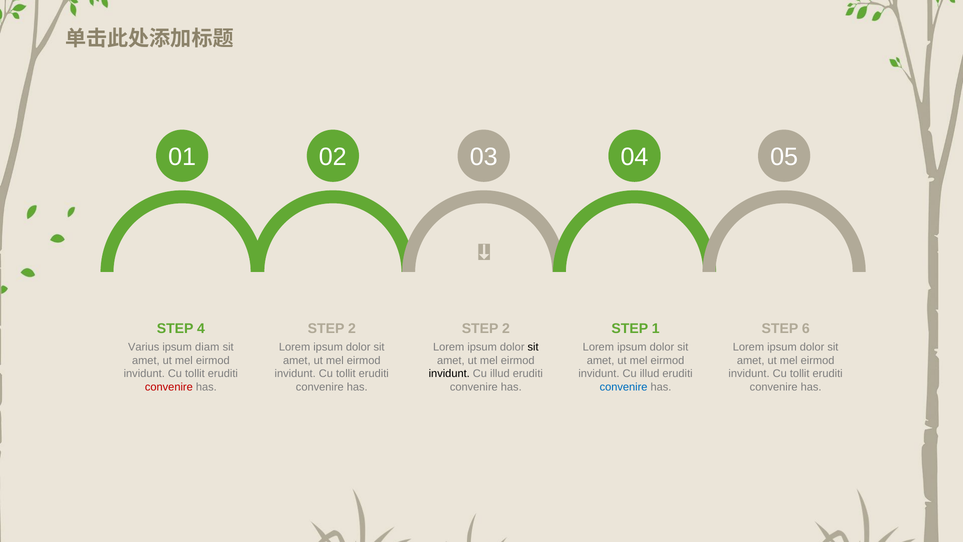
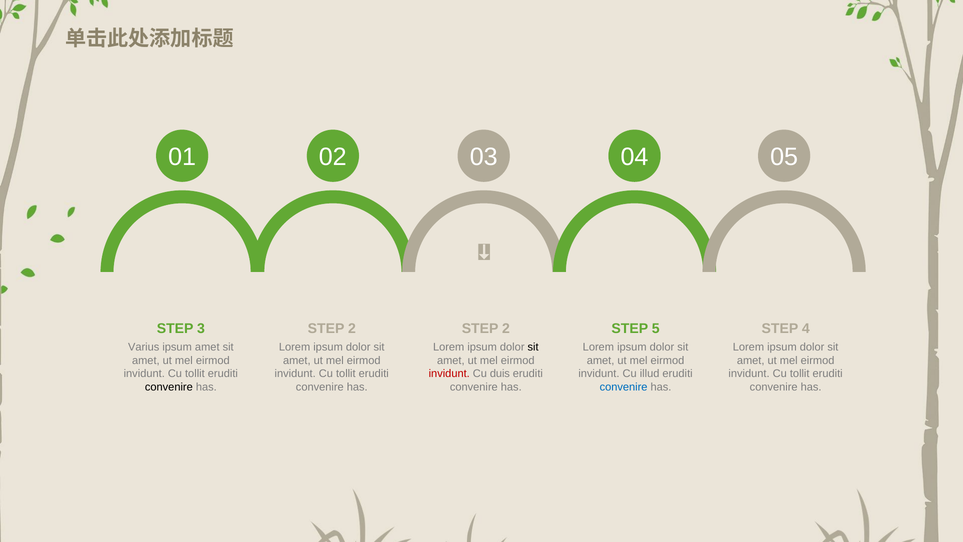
4: 4 -> 3 (201, 328)
1: 1 -> 5 (656, 328)
6: 6 -> 4 (806, 328)
ipsum diam: diam -> amet (207, 347)
invidunt colour: black -> red (449, 374)
illud: illud -> duis (500, 374)
convenire colour: red -> black (169, 387)
